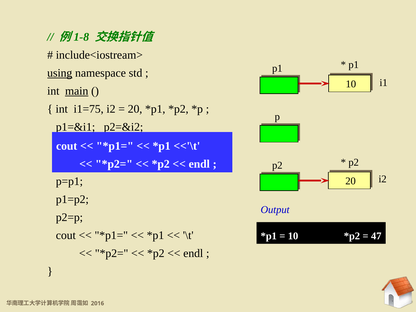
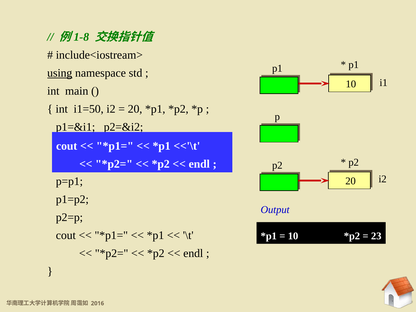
main underline: present -> none (77, 91)
i1=75: i1=75 -> i1=50 (89, 109)
47: 47 -> 23 (376, 236)
